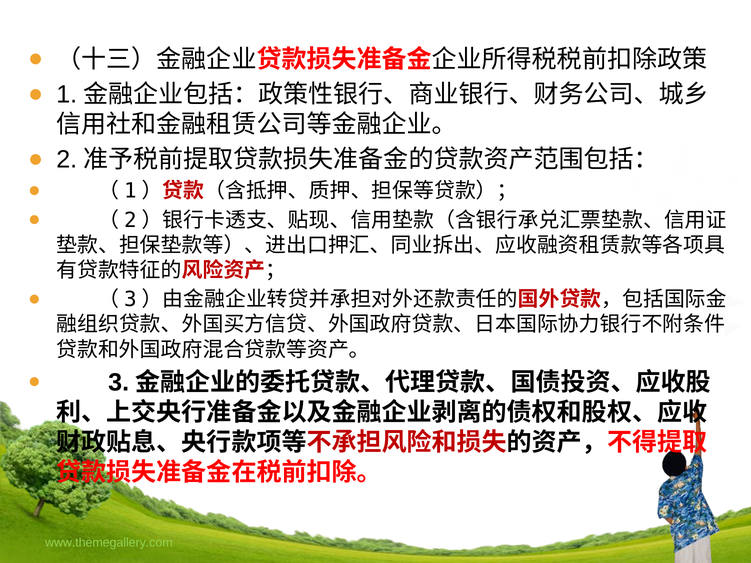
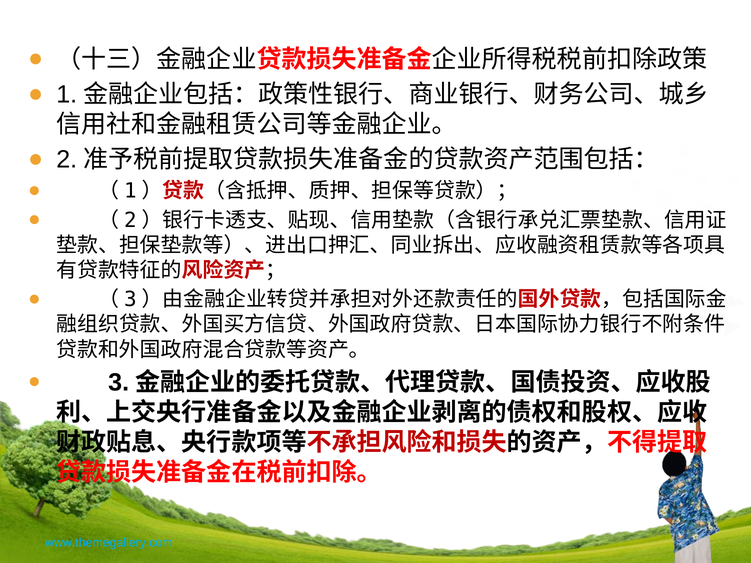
www.themegallery.com colour: light green -> light blue (109, 543)
